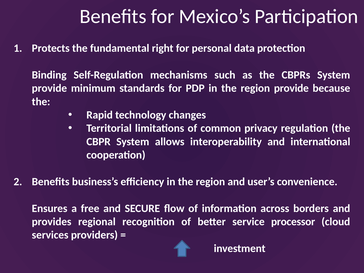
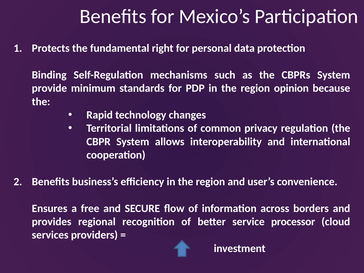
region provide: provide -> opinion (291, 88)
